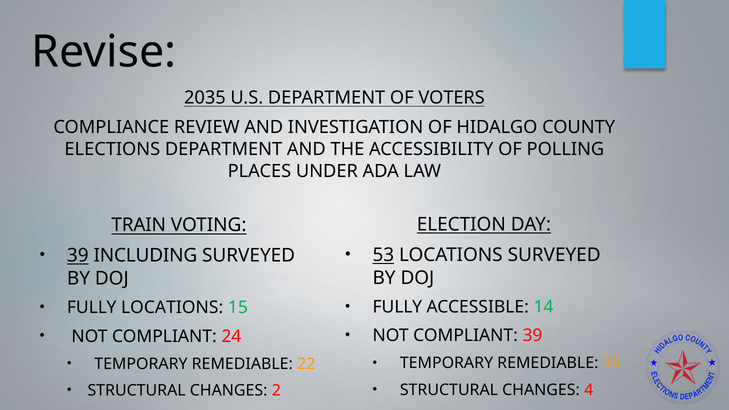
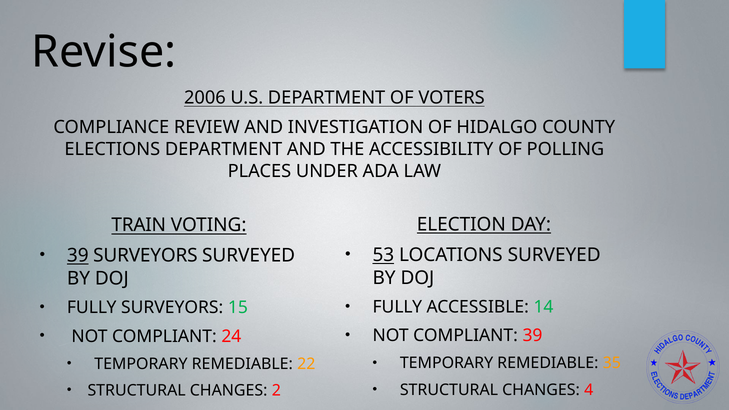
2035: 2035 -> 2006 (205, 98)
39 INCLUDING: INCLUDING -> SURVEYORS (145, 256)
FULLY LOCATIONS: LOCATIONS -> SURVEYORS (172, 308)
